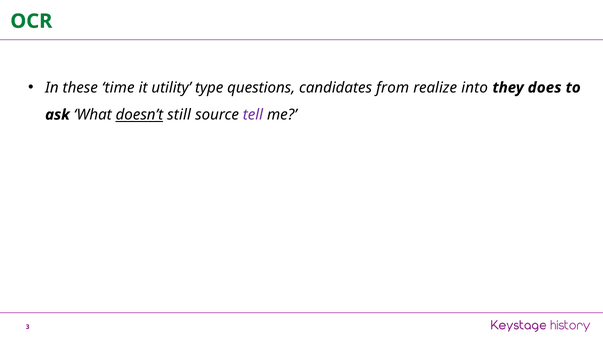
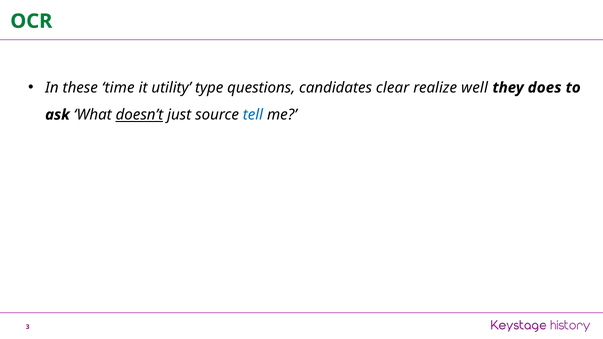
from: from -> clear (393, 88)
into: into -> well (475, 88)
still: still -> just (179, 115)
tell colour: purple -> blue (253, 115)
